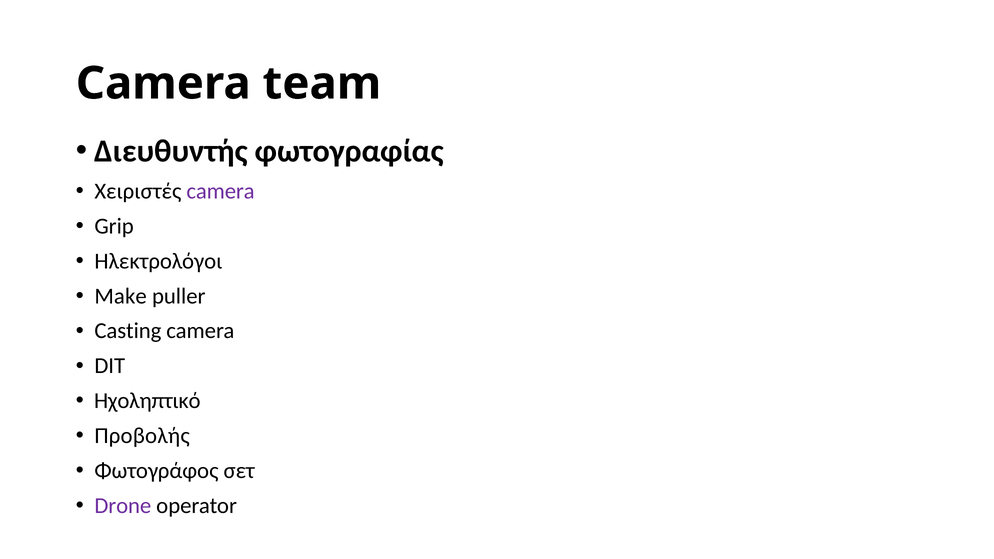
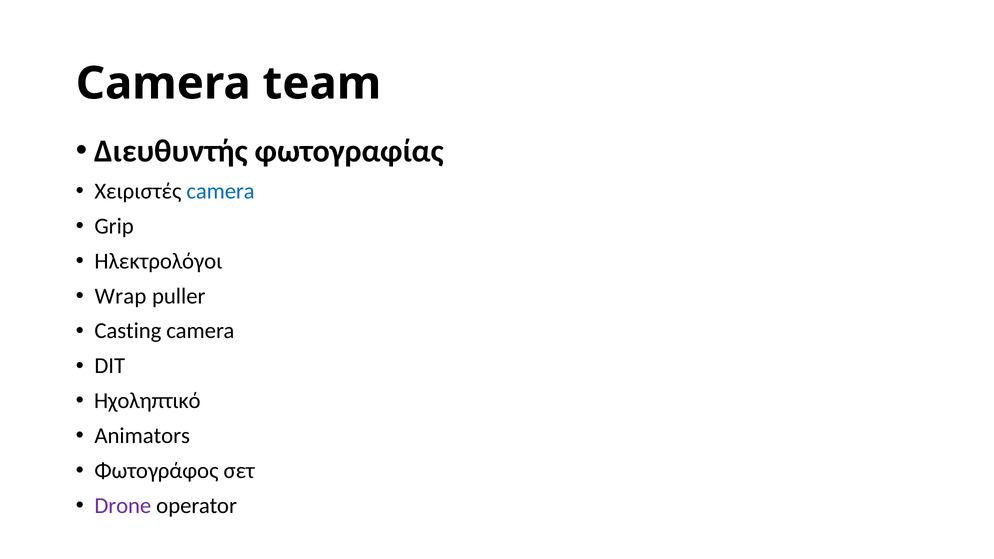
camera colour: purple -> blue (221, 191)
Make: Make -> Wrap (121, 296)
Προβολής: Προβολής -> Animators (142, 436)
